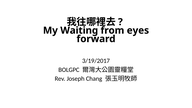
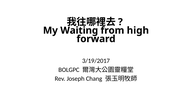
eyes: eyes -> high (138, 30)
